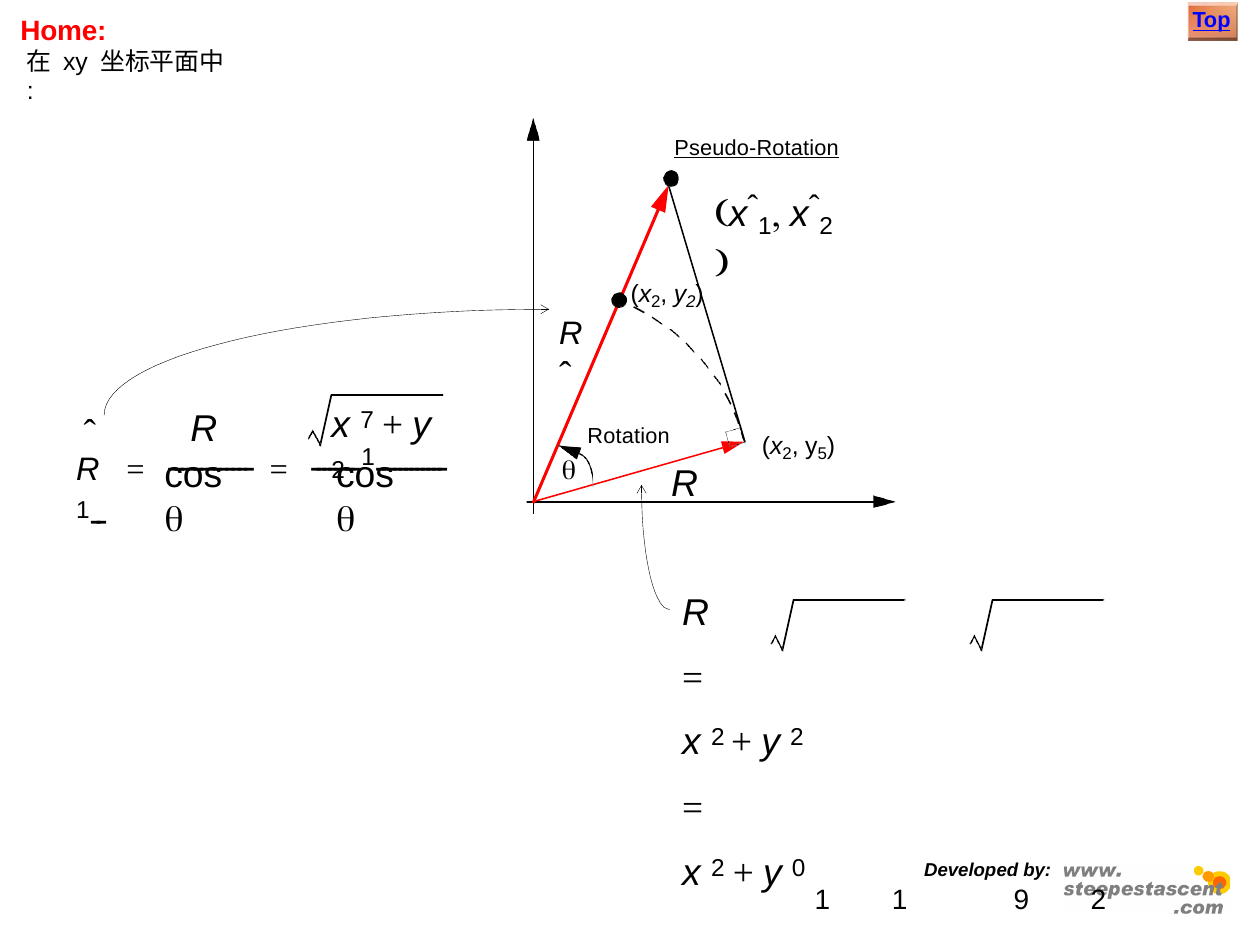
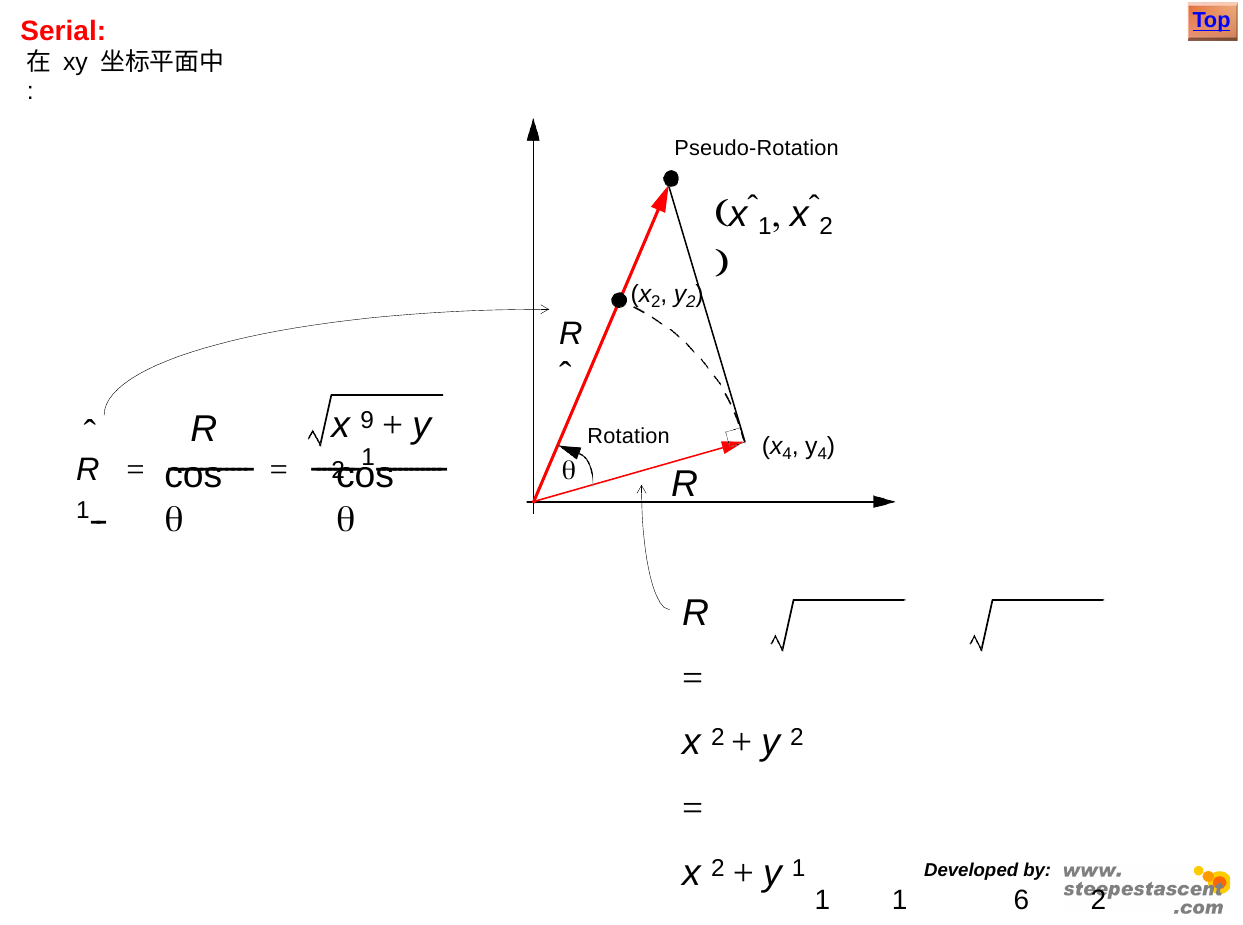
Home: Home -> Serial (63, 31)
Pseudo-Rotation underline: present -> none (757, 148)
7: 7 -> 9 (367, 420)
2: 2 -> 4 (787, 454)
y 5: 5 -> 4 (822, 454)
y 0: 0 -> 1 (799, 869)
9: 9 -> 6 (1021, 900)
